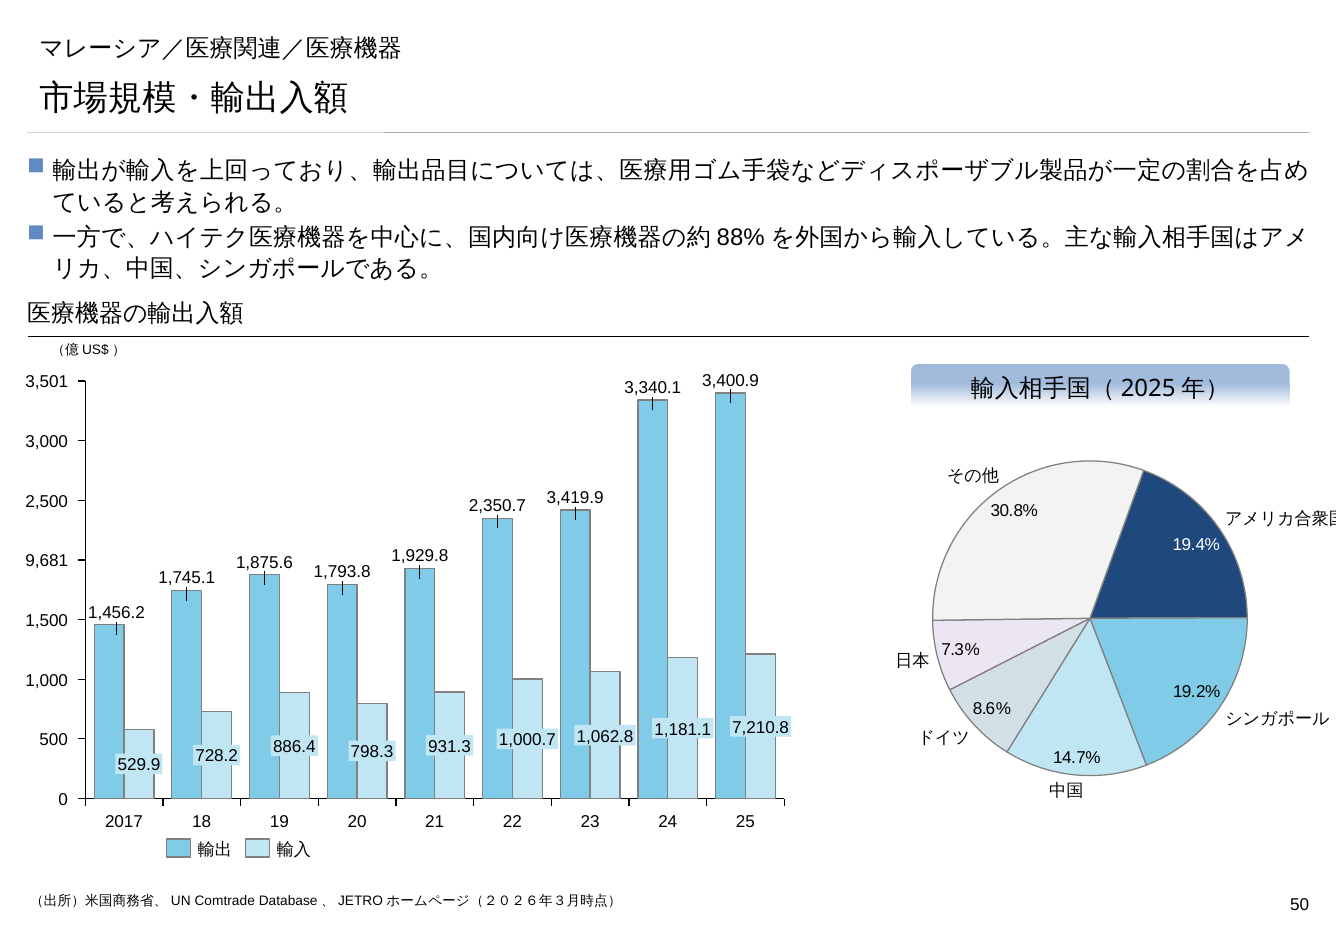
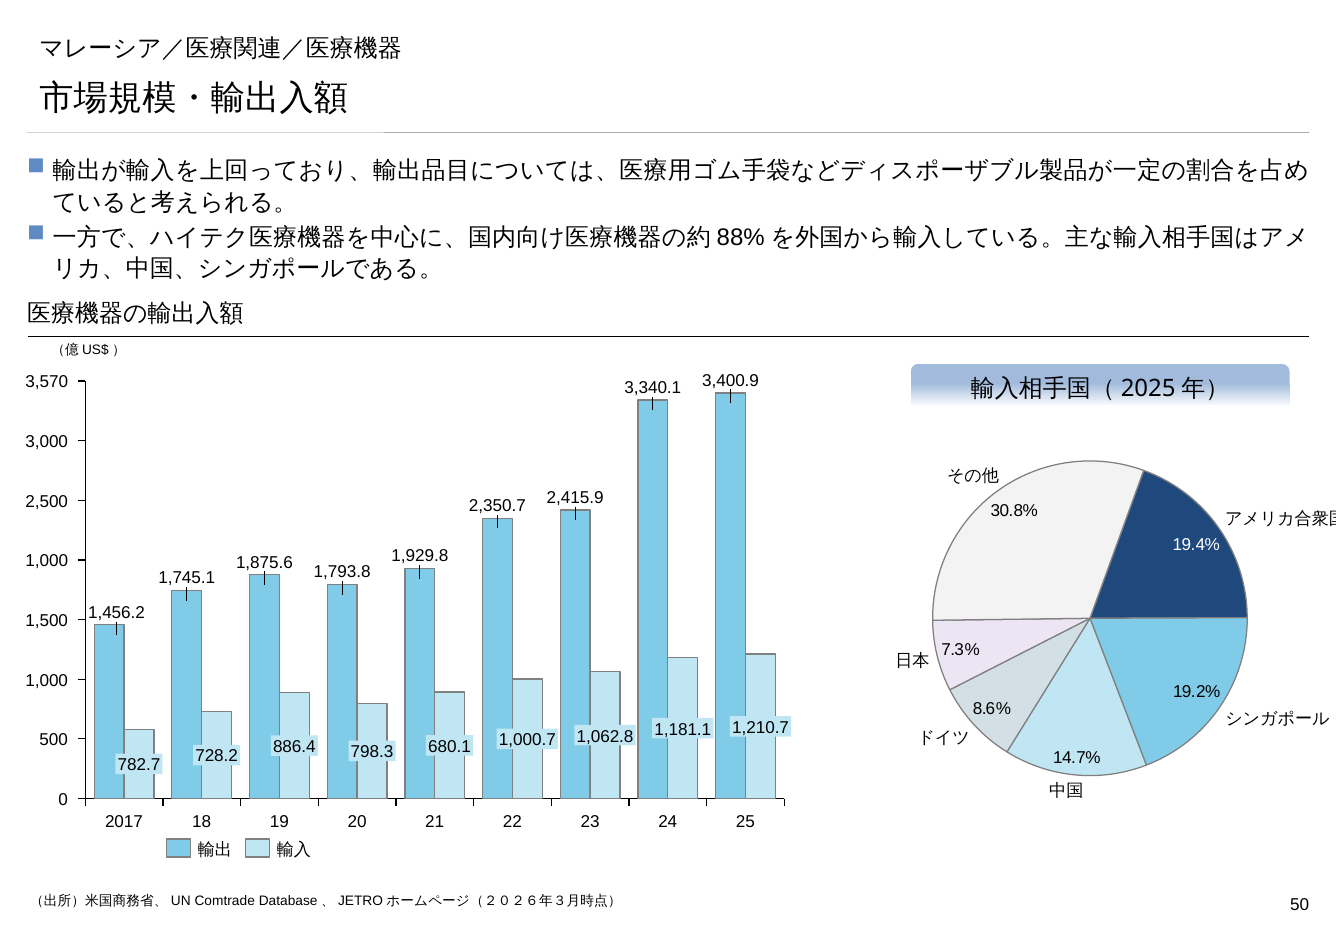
3,501: 3,501 -> 3,570 (47, 382)
3,419.9: 3,419.9 -> 2,415.9 (575, 497)
9,681: 9,681 -> 1,000 (47, 561)
7,210.8: 7,210.8 -> 1,210.7 (761, 727)
931.3: 931.3 -> 680.1 (450, 746)
529.9: 529.9 -> 782.7 (139, 765)
